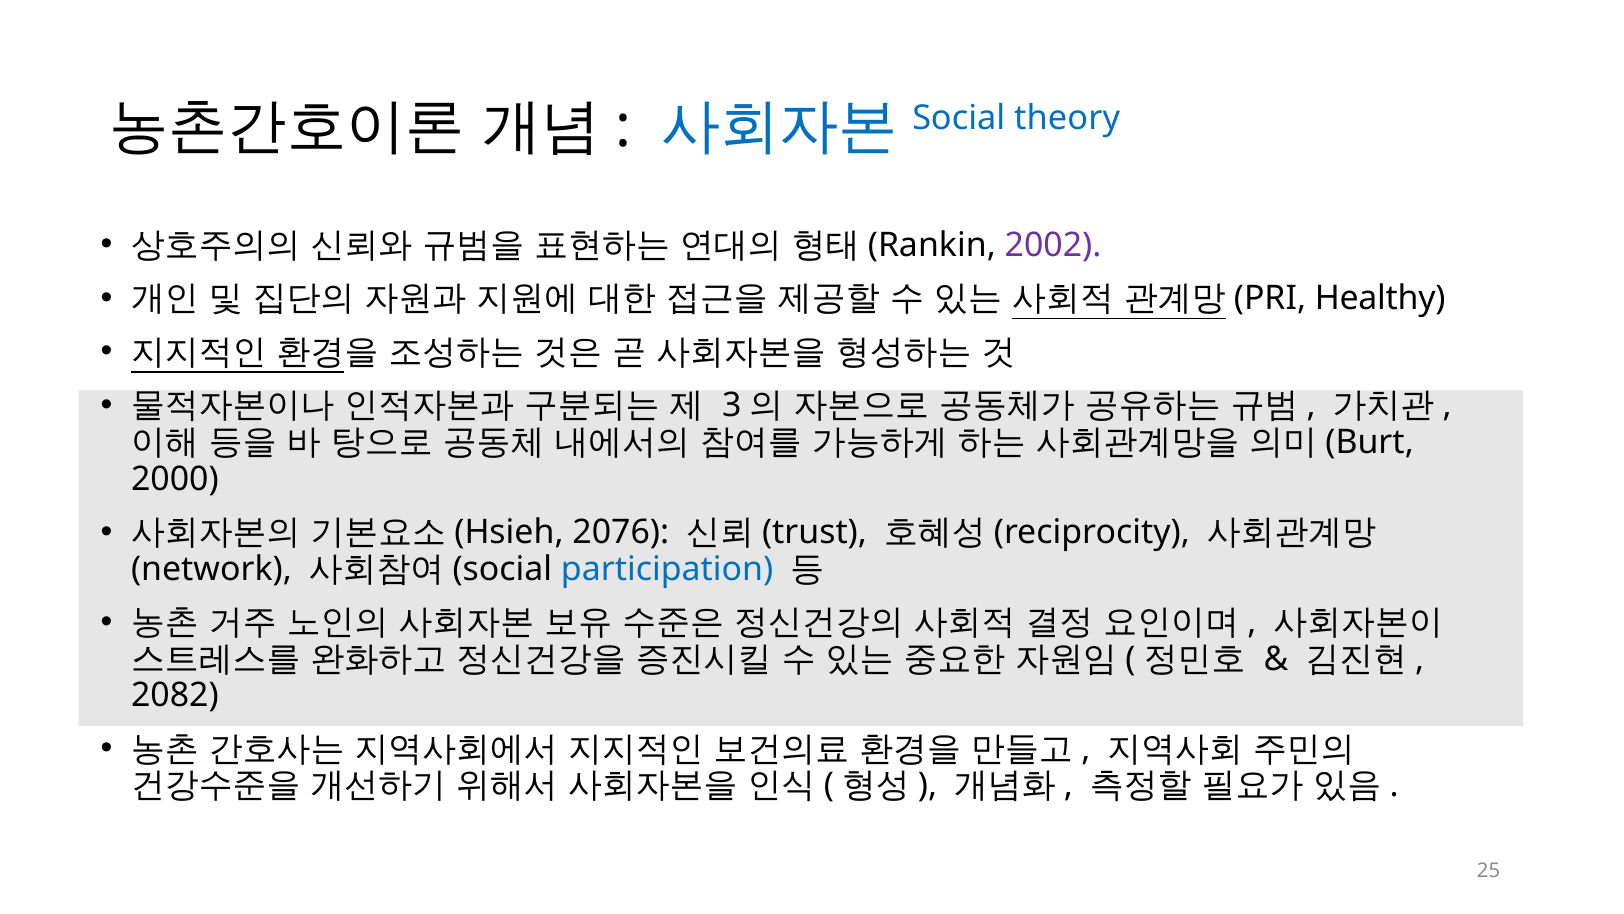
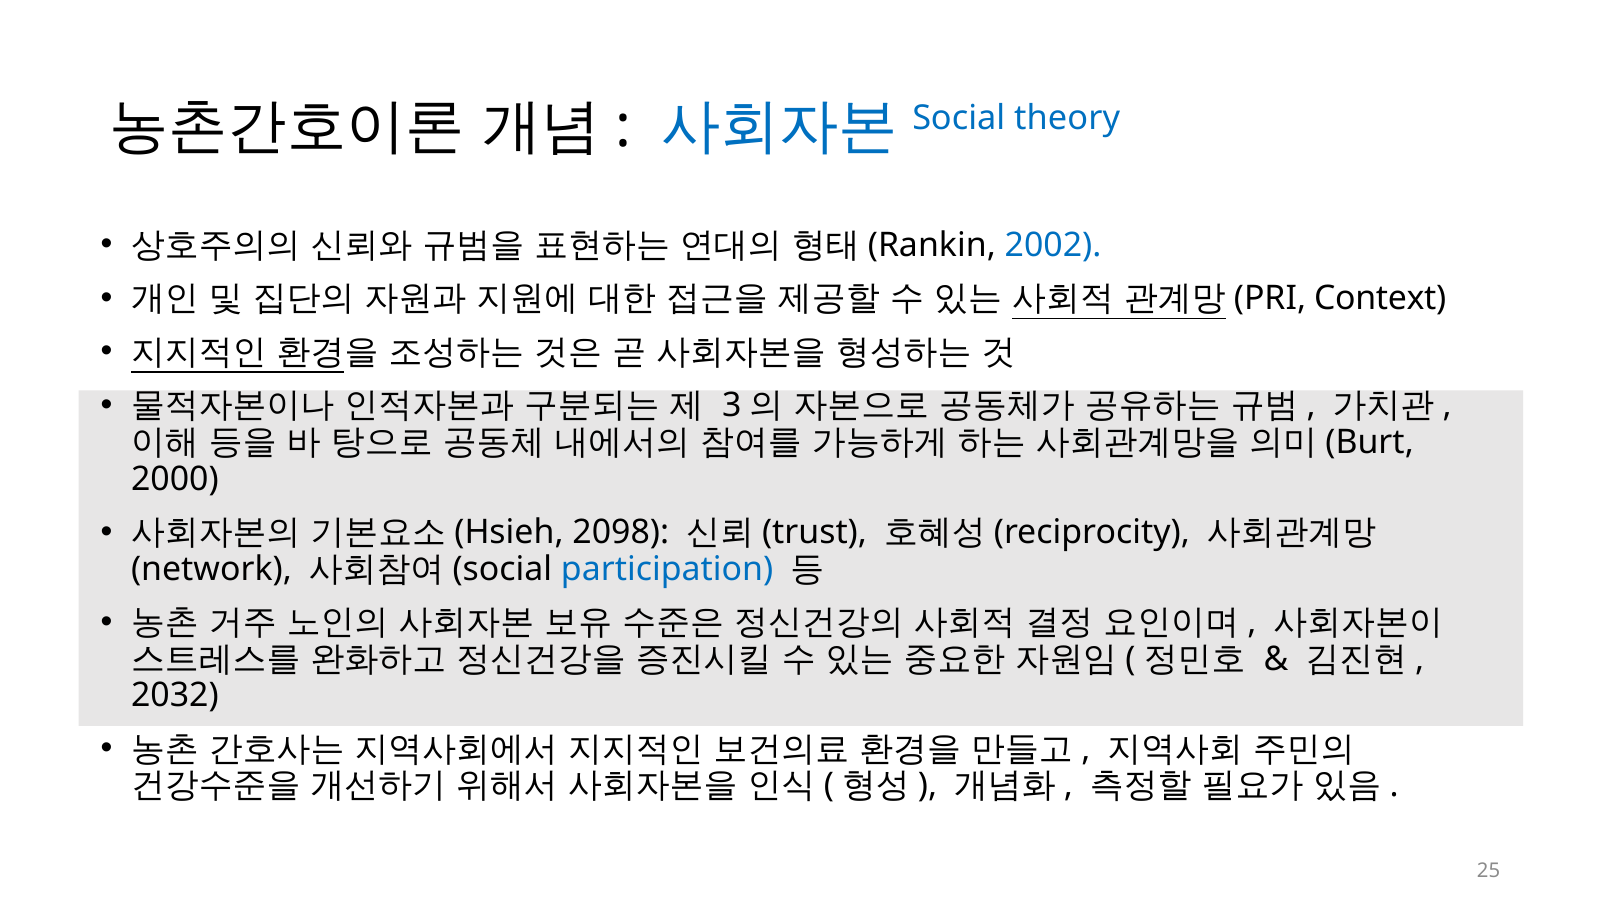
2002 colour: purple -> blue (1053, 245)
Healthy: Healthy -> Context (1380, 299)
2076: 2076 -> 2098 (621, 532)
2082: 2082 -> 2032 (175, 695)
